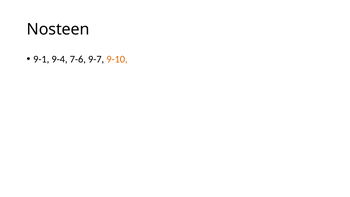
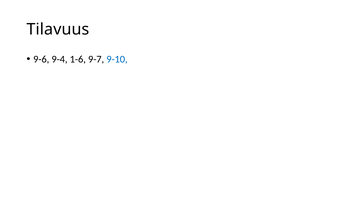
Nosteen: Nosteen -> Tilavuus (58, 29)
9-1: 9-1 -> 9-6 (41, 59)
7-6: 7-6 -> 1-6 (78, 59)
9-10 colour: orange -> blue (117, 59)
